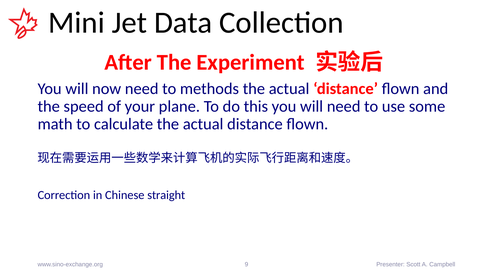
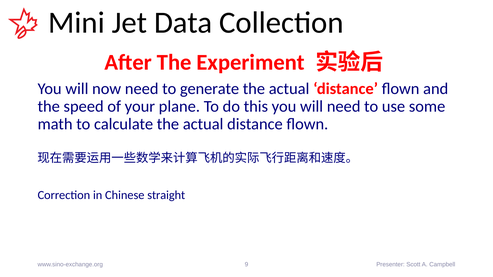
methods: methods -> generate (210, 89)
